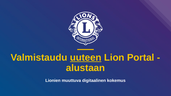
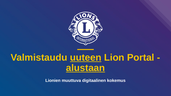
alustaan underline: none -> present (85, 68)
